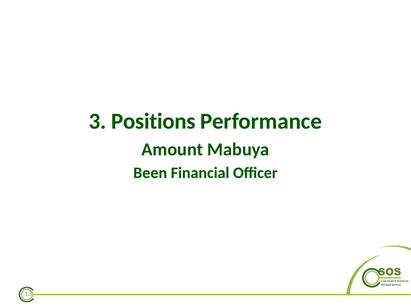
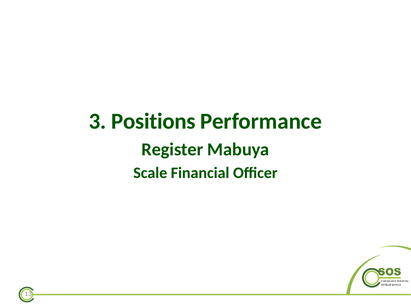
Amount: Amount -> Register (172, 149)
Been: Been -> Scale (150, 173)
